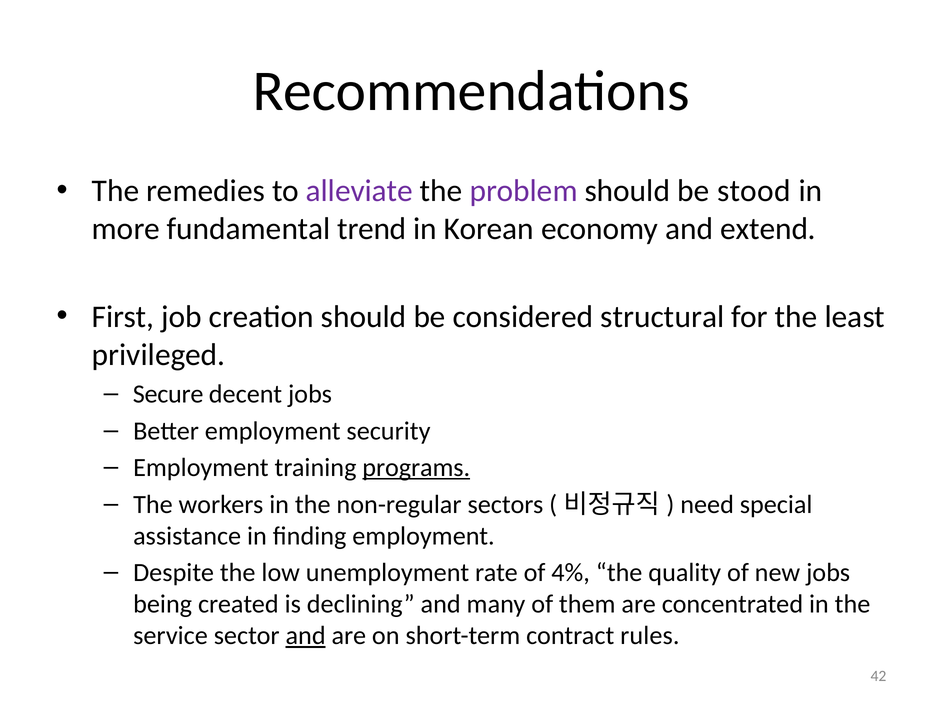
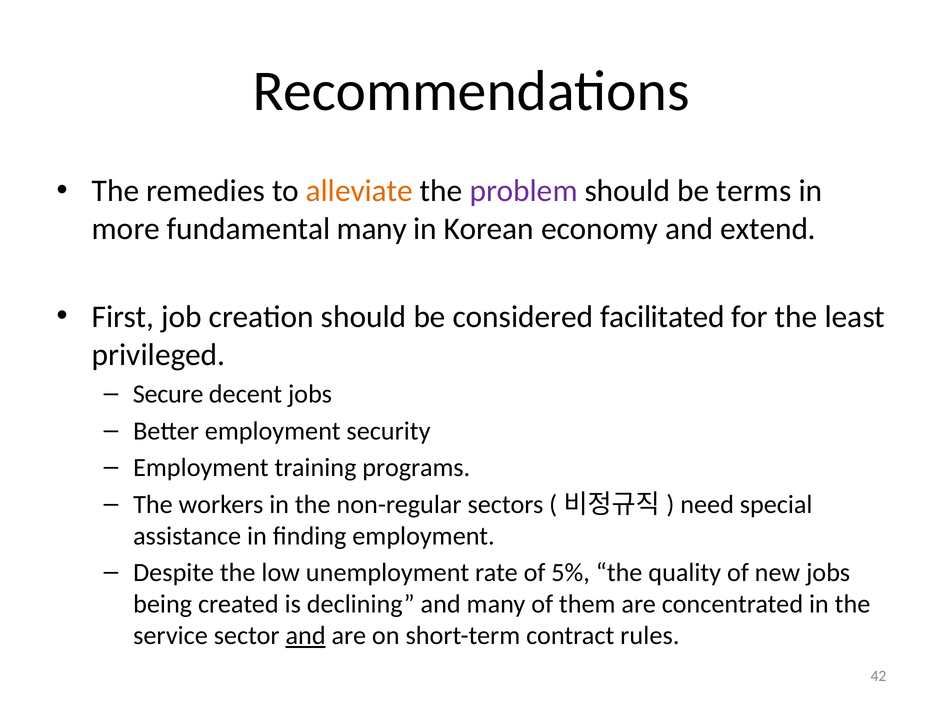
alleviate colour: purple -> orange (359, 191)
stood: stood -> terms (754, 191)
fundamental trend: trend -> many (372, 229)
structural: structural -> facilitated (662, 317)
programs underline: present -> none (416, 467)
4%: 4% -> 5% (571, 572)
